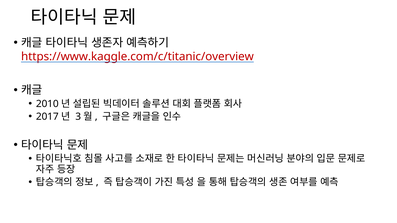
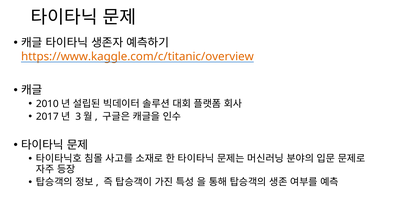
https://www.kaggle.com/c/titanic/overview colour: red -> orange (137, 57)
